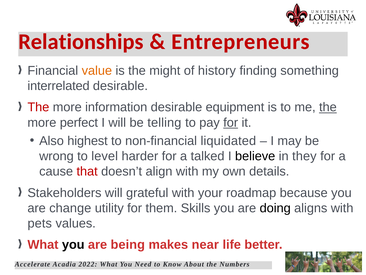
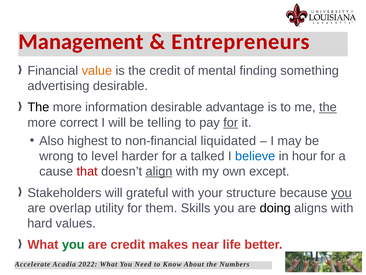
Relationships: Relationships -> Management (81, 42)
the might: might -> credit (165, 71)
history: history -> mental (217, 71)
interrelated: interrelated -> advertising (58, 86)
The colour: red -> black (38, 107)
equipment: equipment -> advantage (235, 107)
perfect: perfect -> correct (79, 122)
believe colour: black -> blue (255, 156)
they: they -> hour (305, 156)
align underline: none -> present (159, 171)
details: details -> except (269, 171)
roadmap: roadmap -> structure (251, 192)
you underline: none -> present (341, 192)
change: change -> overlap (70, 208)
pets: pets -> hard (40, 223)
you colour: black -> green (73, 244)
are being: being -> credit (128, 244)
